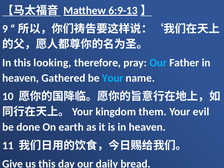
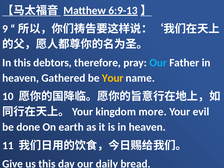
looking: looking -> debtors (53, 63)
Your colour: light blue -> yellow (113, 78)
them: them -> more (153, 112)
